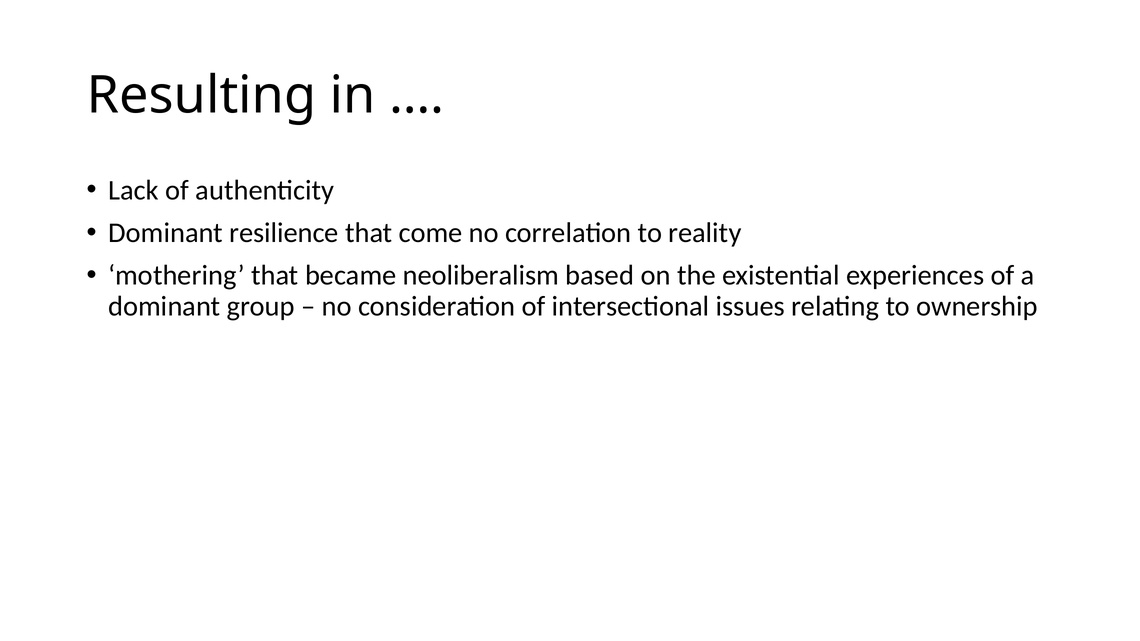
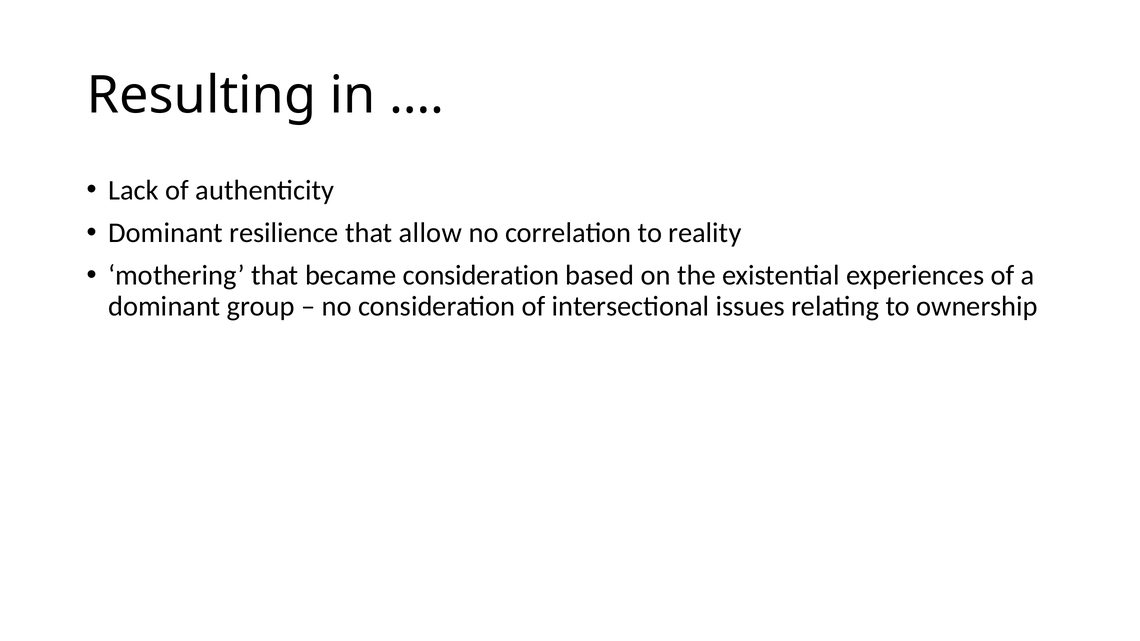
come: come -> allow (430, 233)
became neoliberalism: neoliberalism -> consideration (481, 275)
